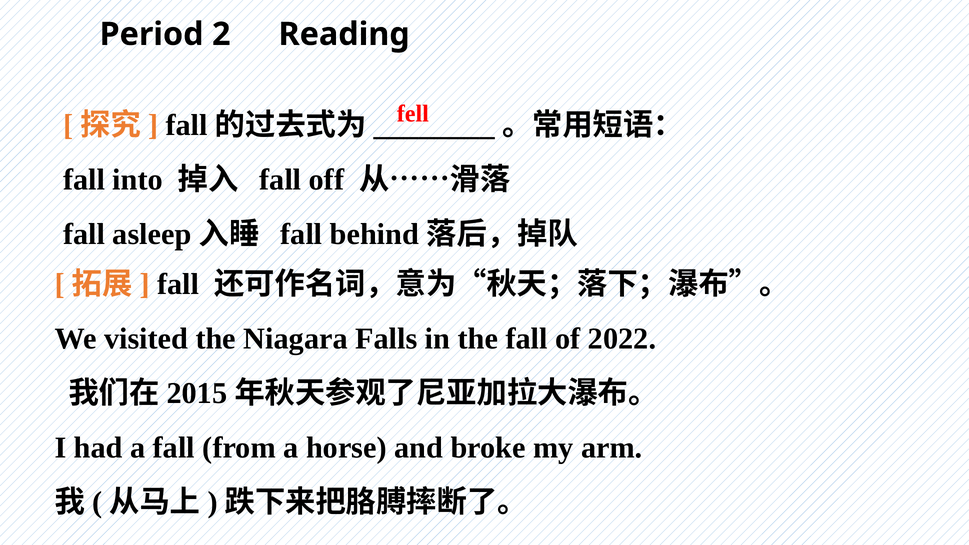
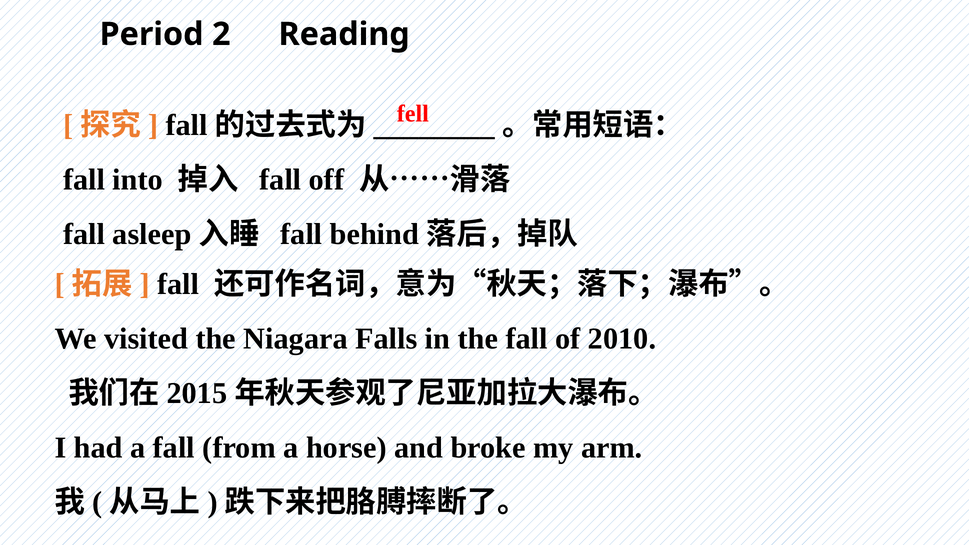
2022: 2022 -> 2010 (622, 339)
